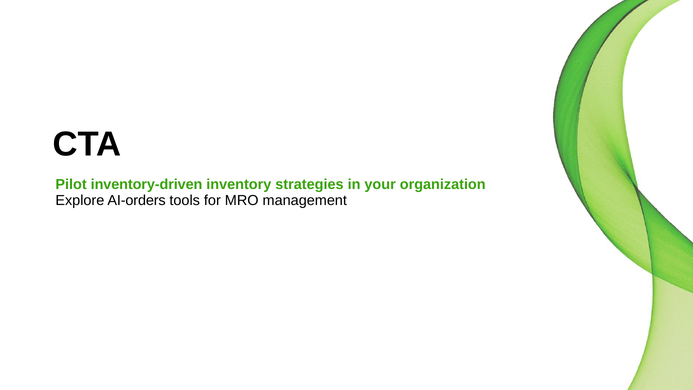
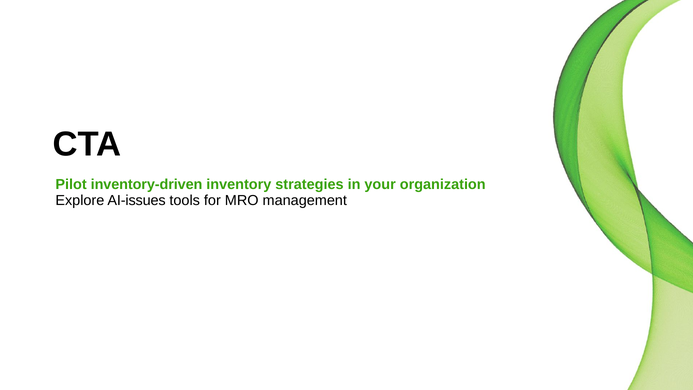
AI-orders: AI-orders -> AI-issues (137, 200)
